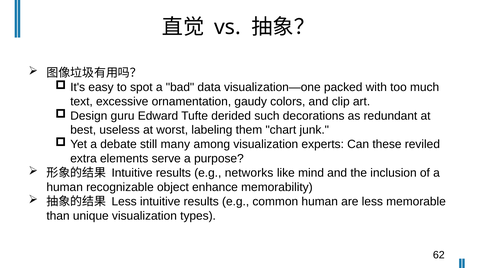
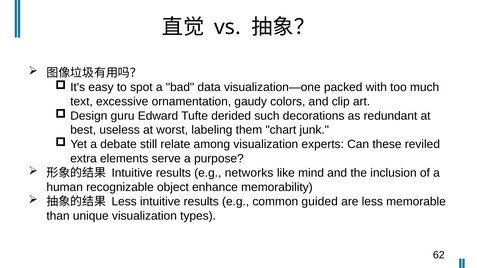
many: many -> relate (175, 144)
common human: human -> guided (320, 202)
